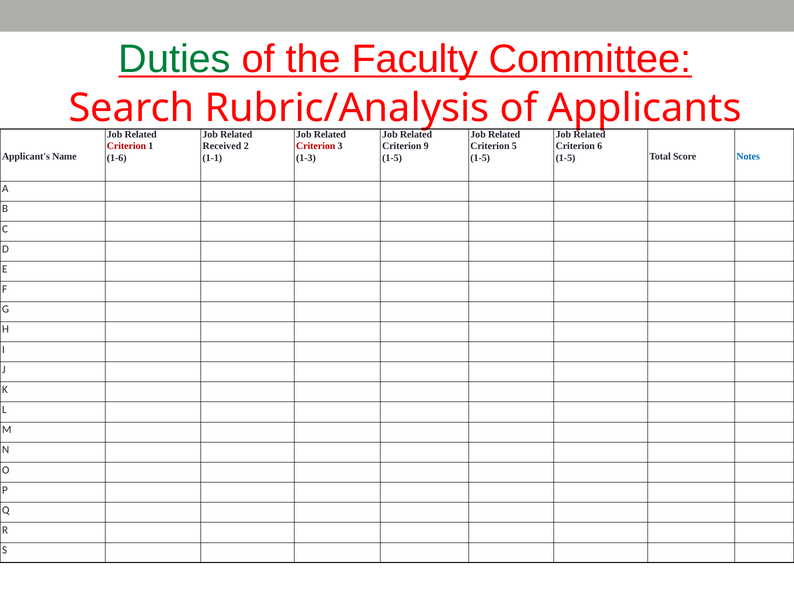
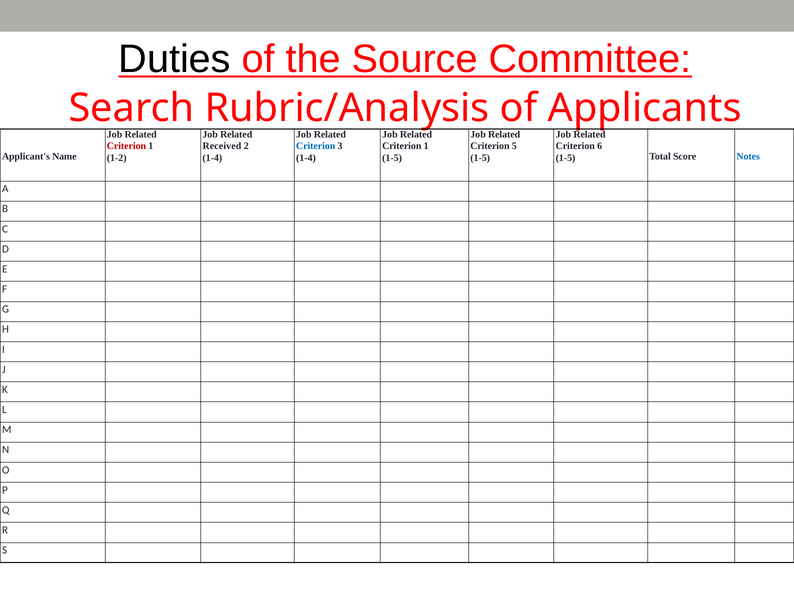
Duties colour: green -> black (175, 59)
Faculty: Faculty -> Source (415, 59)
Criterion colour: red -> blue (316, 146)
9: 9 -> 1 (426, 146)
1-6: 1-6 -> 1-2 (117, 158)
1-1: 1-1 -> 1-4 (212, 158)
1-3: 1-3 -> 1-4 (306, 158)
